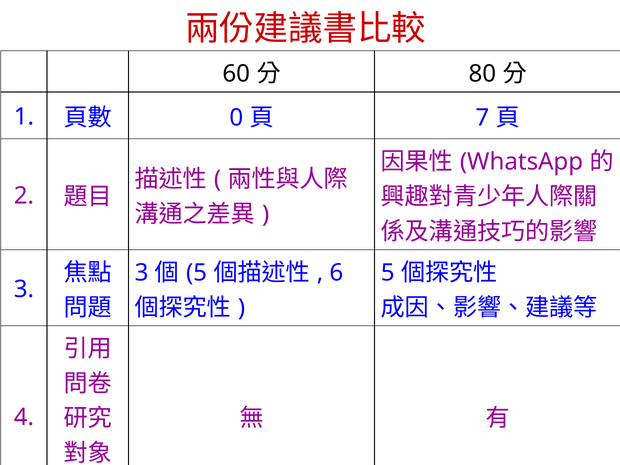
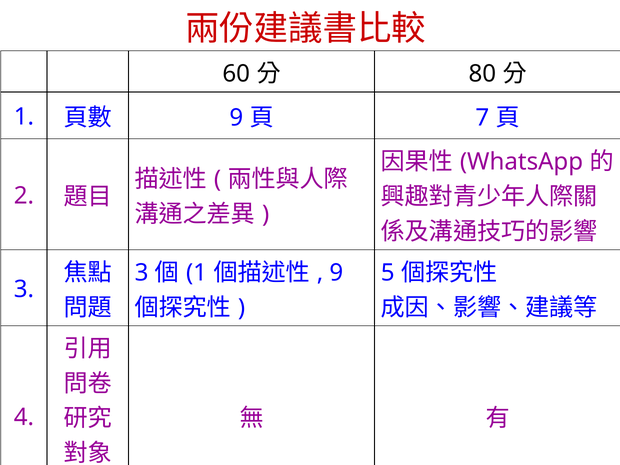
0: 0 -> 9 (236, 118)
5: 5 -> 1 (196, 273)
6: 6 -> 9 (336, 273)
